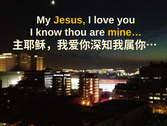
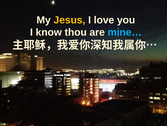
mine… colour: yellow -> light blue (125, 32)
